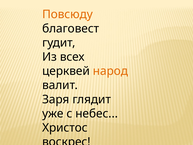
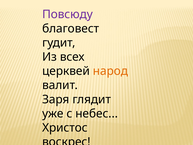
Повсюду colour: orange -> purple (67, 14)
